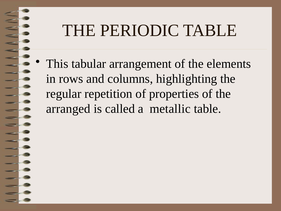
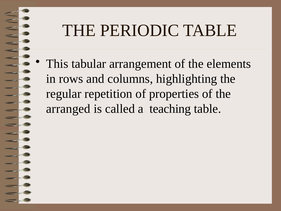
metallic: metallic -> teaching (170, 109)
